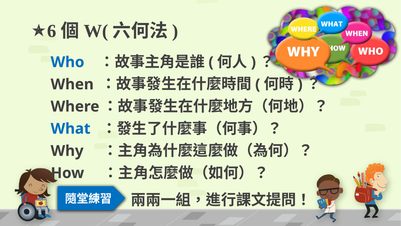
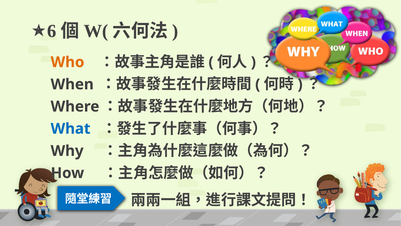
Who colour: blue -> orange (67, 62)
